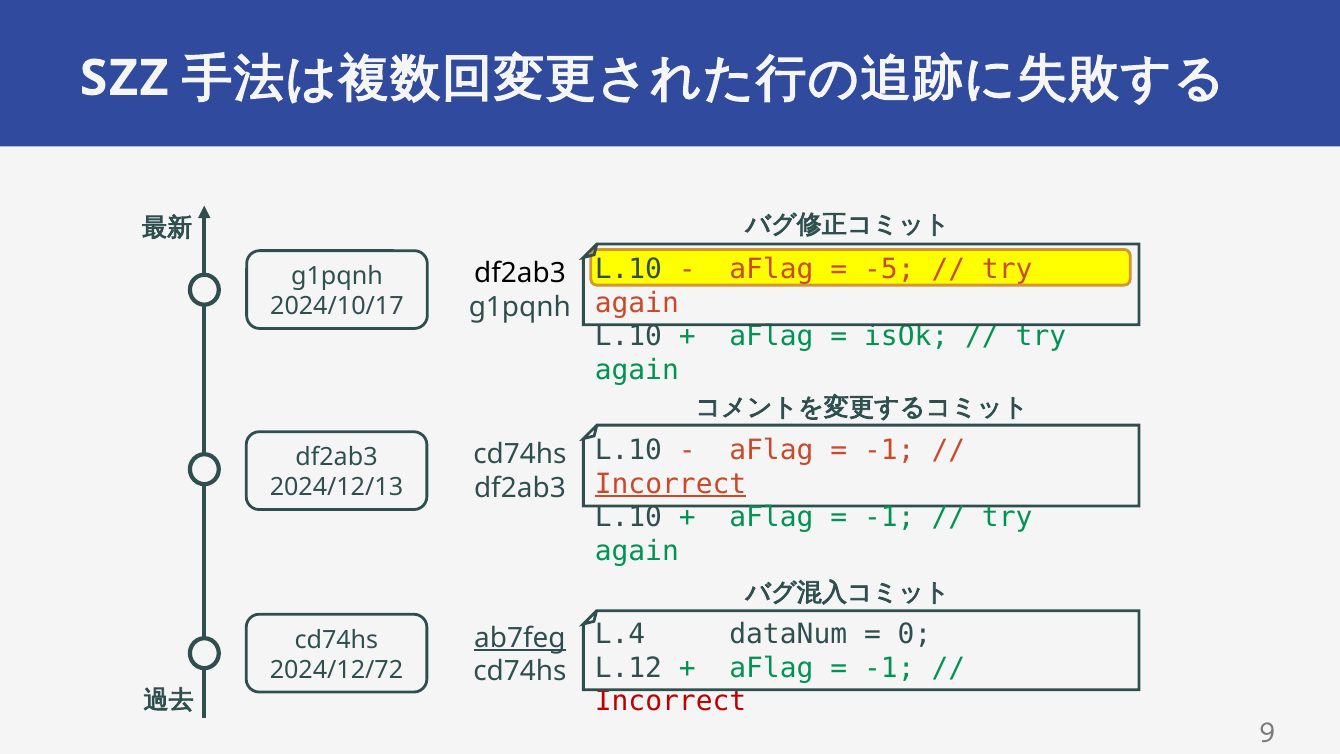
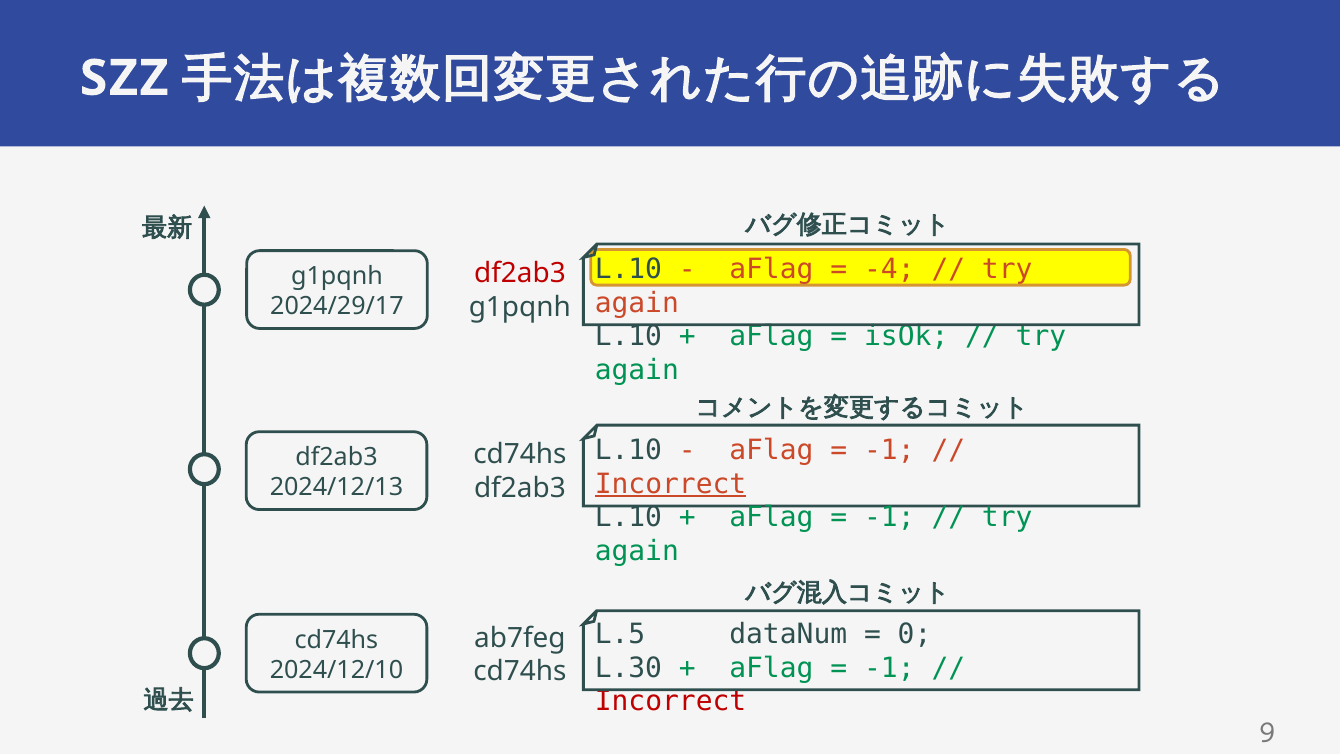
-5: -5 -> -4 (889, 269)
df2ab3 colour: black -> red (520, 273)
2024/10/17: 2024/10/17 -> 2024/29/17 (337, 306)
L.4: L.4 -> L.5 (620, 634)
ab7feg underline: present -> none (520, 638)
L.12: L.12 -> L.30 (628, 668)
2024/12/72: 2024/12/72 -> 2024/12/10 (336, 670)
